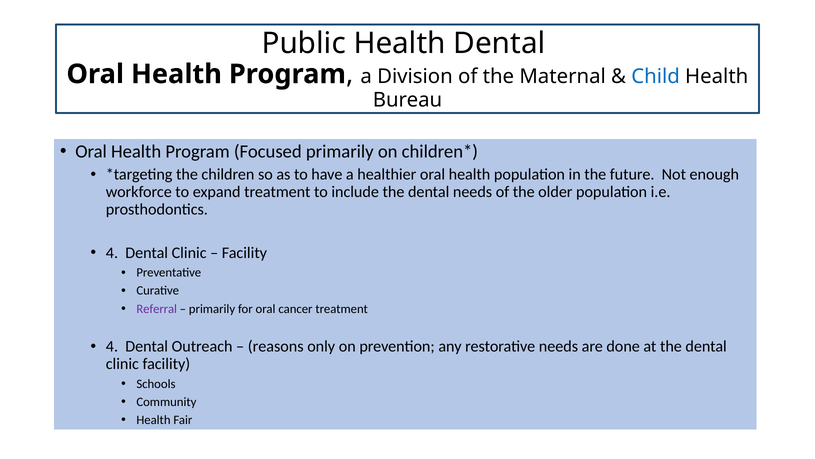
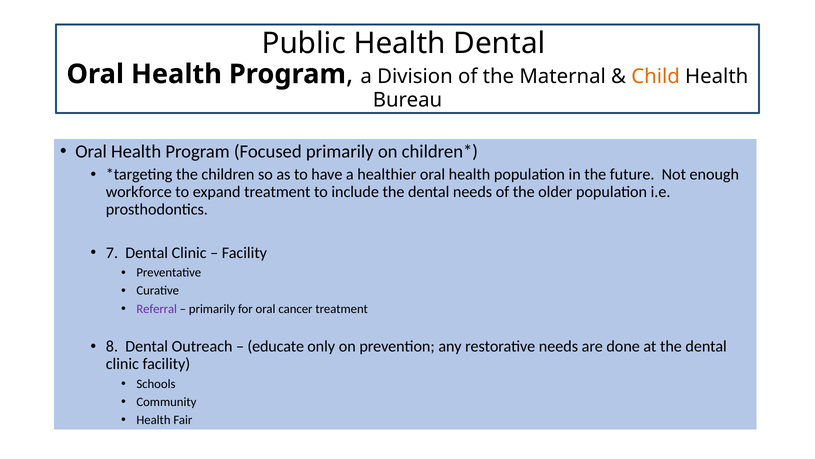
Child colour: blue -> orange (656, 76)
4: 4 -> 7 (112, 253)
4: 4 -> 8 (112, 346)
reasons: reasons -> educate (276, 346)
